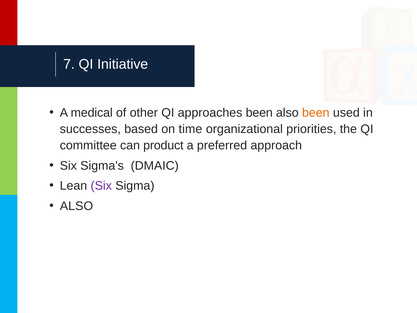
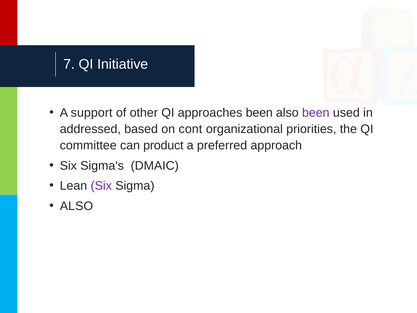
medical: medical -> support (92, 113)
been colour: orange -> purple (316, 113)
successes: successes -> addressed (90, 129)
time: time -> cont (190, 129)
